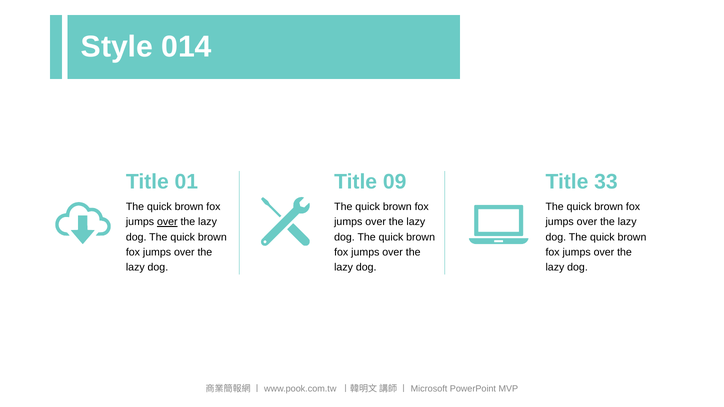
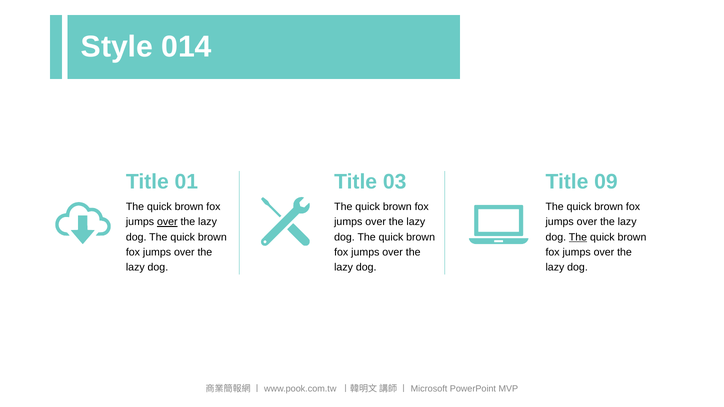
09: 09 -> 03 (395, 182)
33: 33 -> 09 (606, 182)
The underline: none -> present (578, 237)
